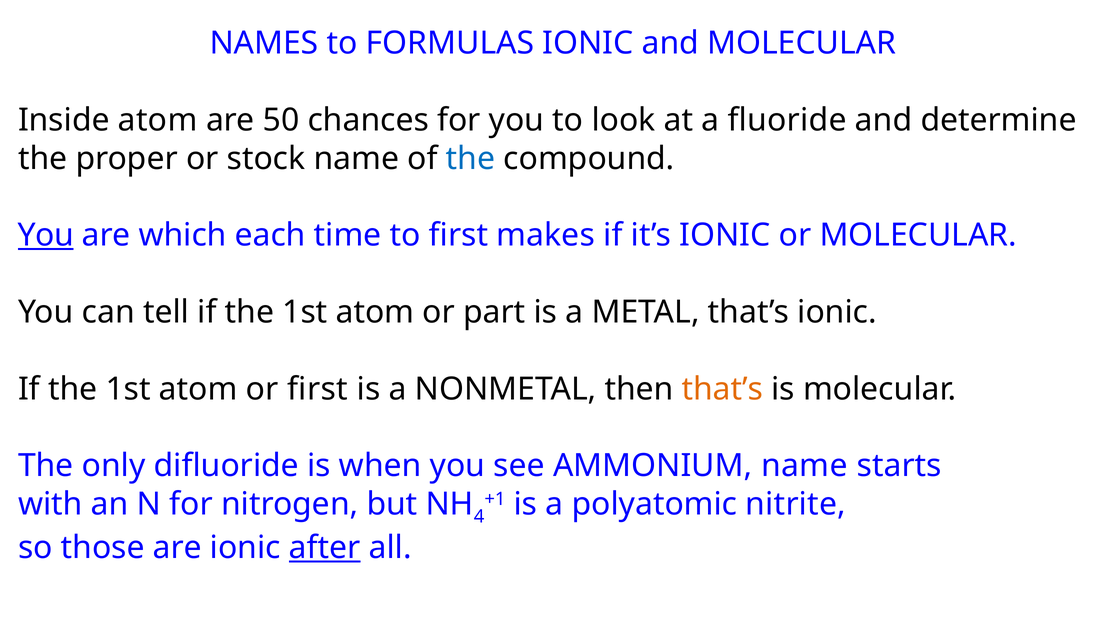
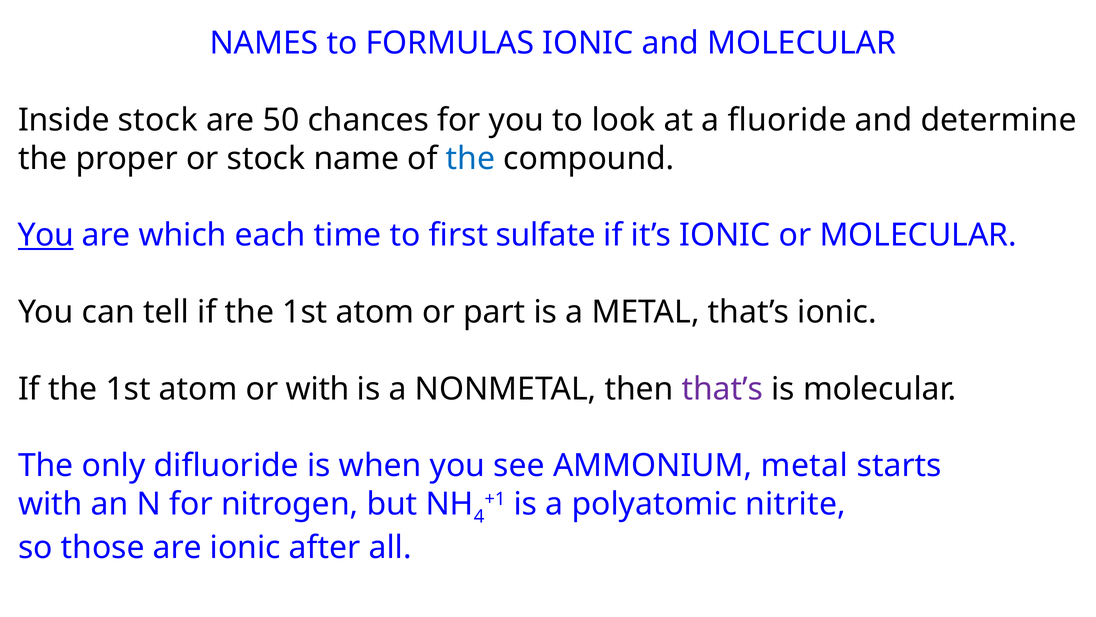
Inside atom: atom -> stock (158, 120)
makes: makes -> sulfate (546, 235)
or first: first -> with (318, 389)
that’s colour: orange -> purple (722, 389)
AMMONIUM name: name -> metal (804, 465)
after underline: present -> none (325, 547)
